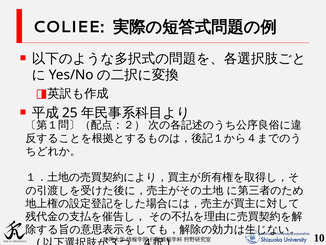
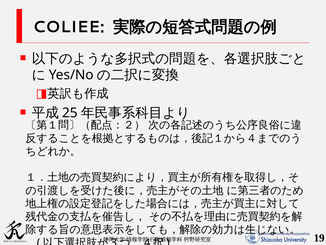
10: 10 -> 19 (319, 237)
